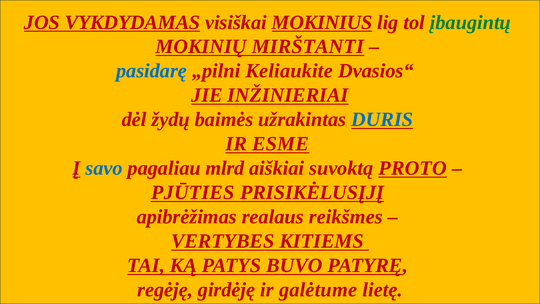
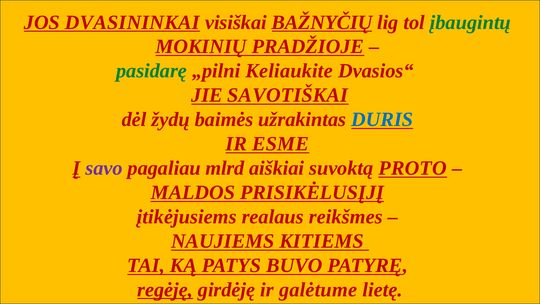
VYKDYDAMAS: VYKDYDAMAS -> DVASININKAI (132, 22)
MOKINIUS: MOKINIUS -> BAŽNYČIŲ (322, 22)
MIRŠTANTI: MIRŠTANTI -> PRADŽIOJE (308, 47)
pasidarę colour: blue -> green (152, 71)
INŽINIERIAI: INŽINIERIAI -> SAVOTIŠKAI (288, 95)
savo colour: blue -> purple (104, 168)
PJŪTIES: PJŪTIES -> MALDOS (193, 192)
apibrėžimas: apibrėžimas -> įtikėjusiems (187, 217)
VERTYBES: VERTYBES -> NAUJIEMS (223, 241)
regėję underline: none -> present (165, 290)
